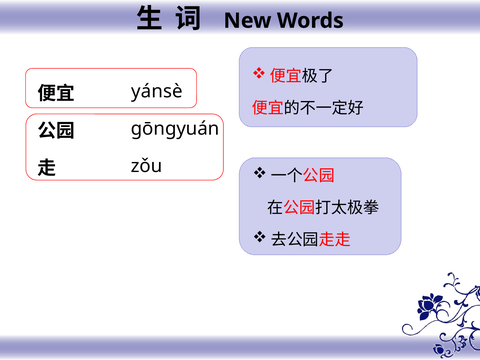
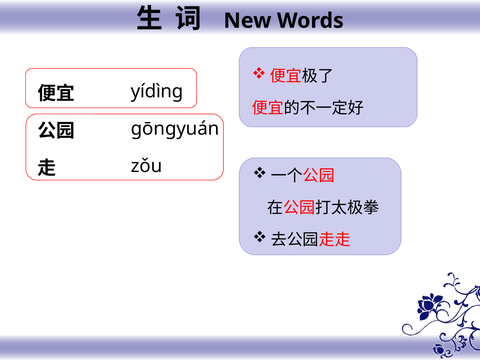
yánsè: yánsè -> yídìnɡ (157, 91)
